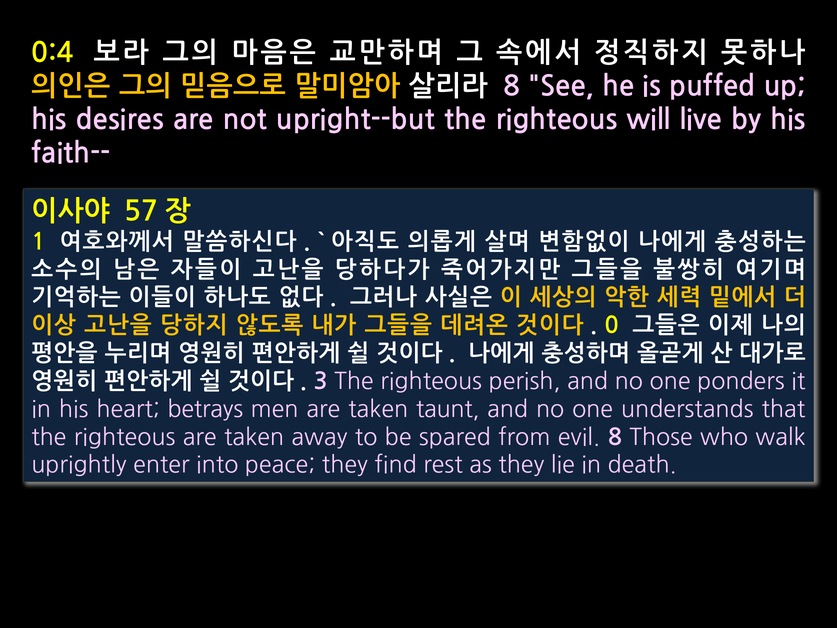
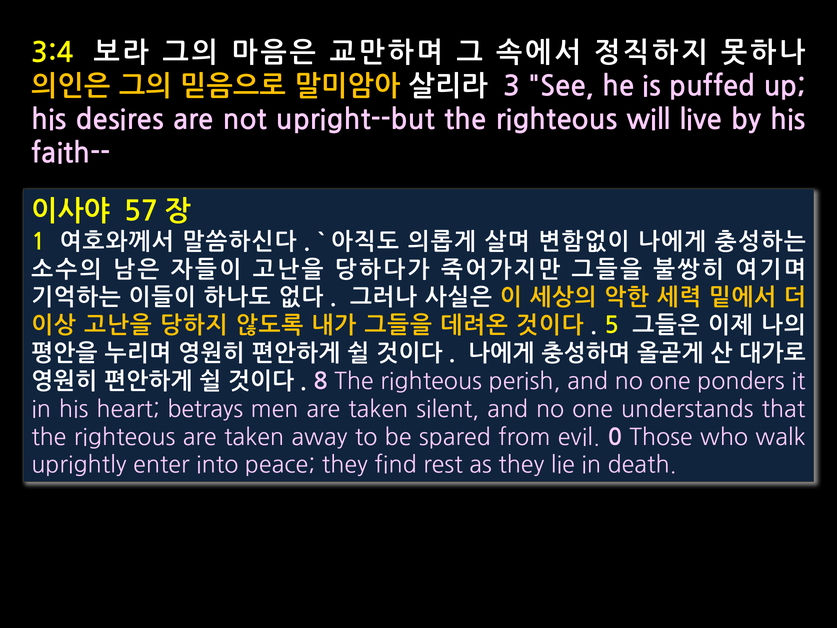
0:4: 0:4 -> 3:4 (52, 53)
8: 8 -> 3 (512, 87)
0: 0 -> 5 (612, 326)
3: 3 -> 8 (321, 381)
taunt: taunt -> silent (448, 409)
evil 8: 8 -> 0 (615, 437)
